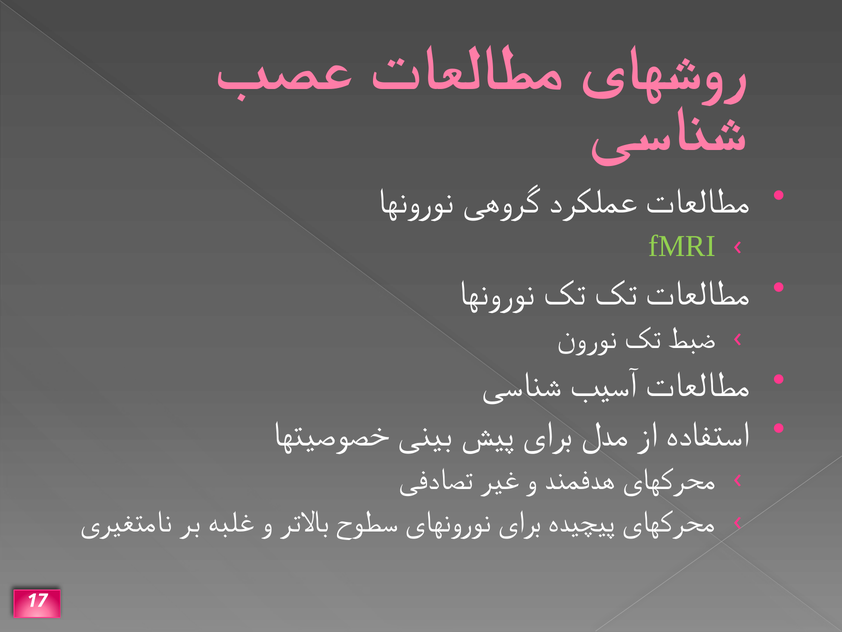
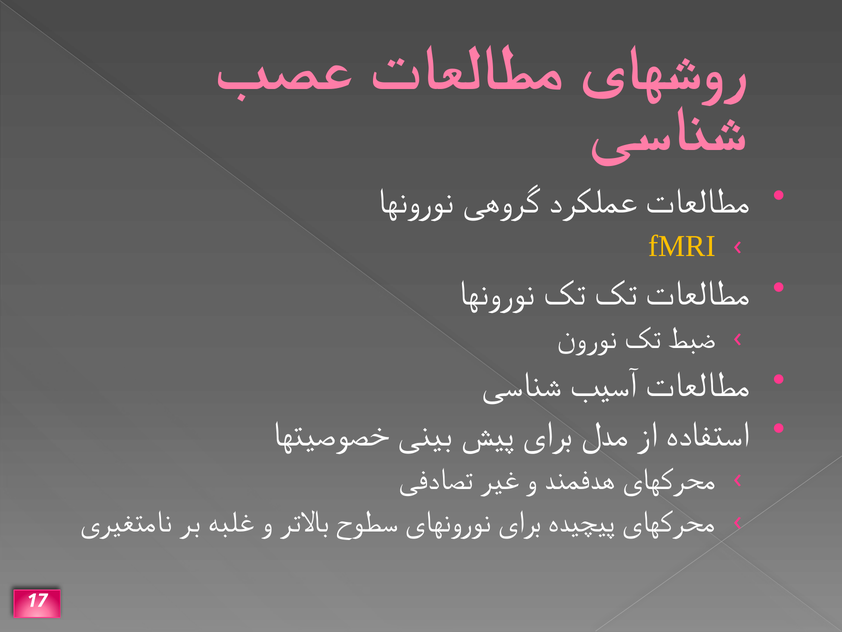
fMRI colour: light green -> yellow (682, 246)
